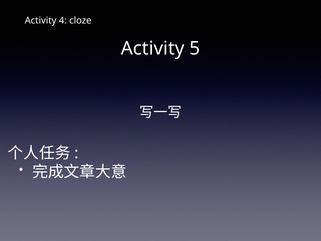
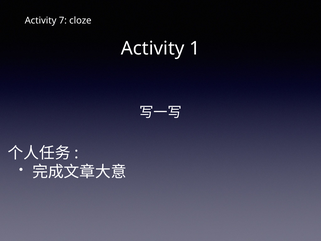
4: 4 -> 7 (63, 20)
5: 5 -> 1 (195, 48)
